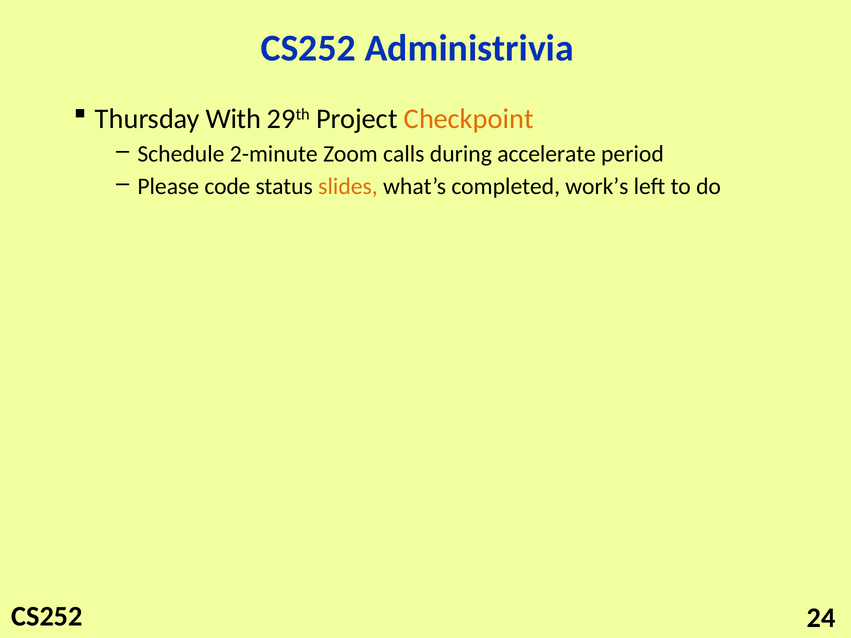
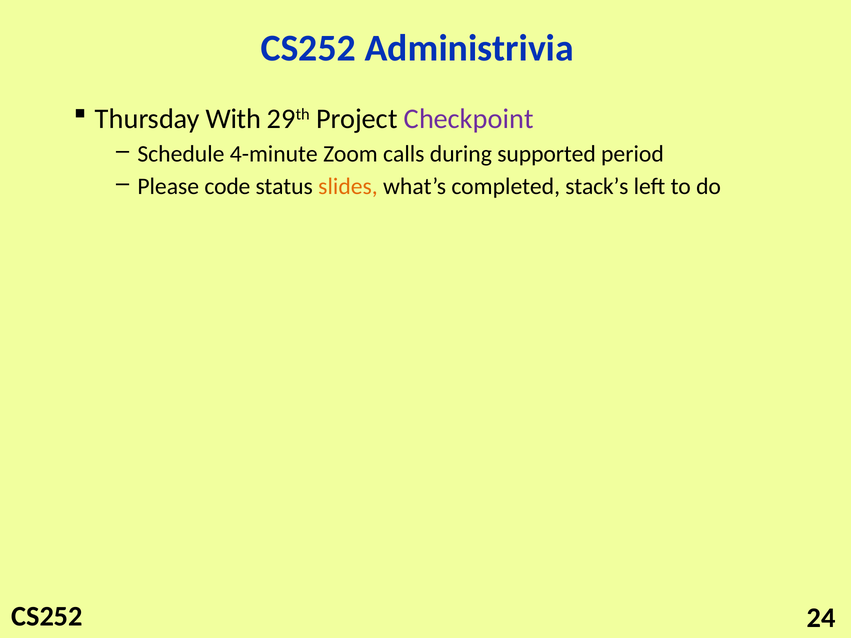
Checkpoint colour: orange -> purple (469, 119)
2-minute: 2-minute -> 4-minute (274, 154)
accelerate: accelerate -> supported (547, 154)
work’s: work’s -> stack’s (597, 187)
